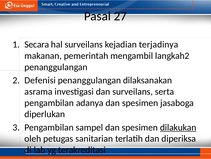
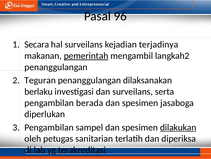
27: 27 -> 96 (120, 16)
pemerintah underline: none -> present (86, 56)
Defenisi: Defenisi -> Teguran (40, 80)
asrama: asrama -> berlaku (39, 91)
adanya: adanya -> berada (90, 102)
